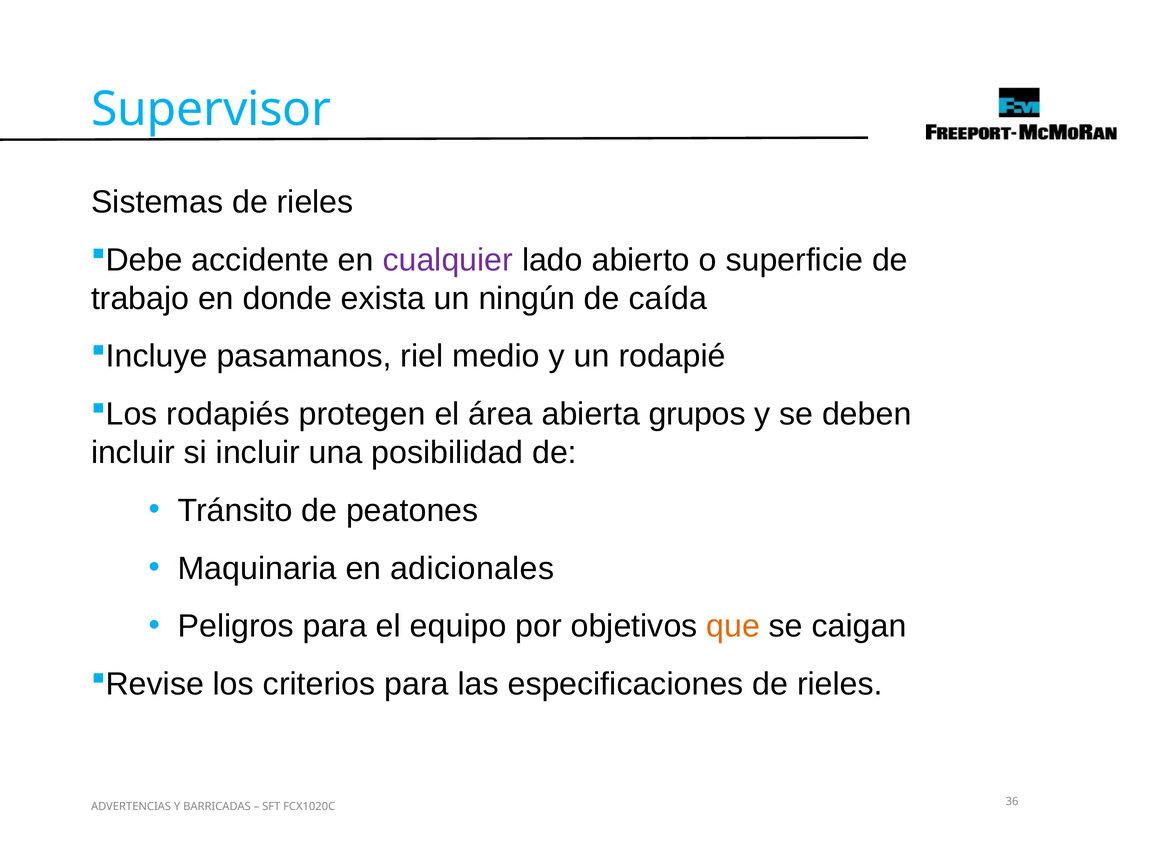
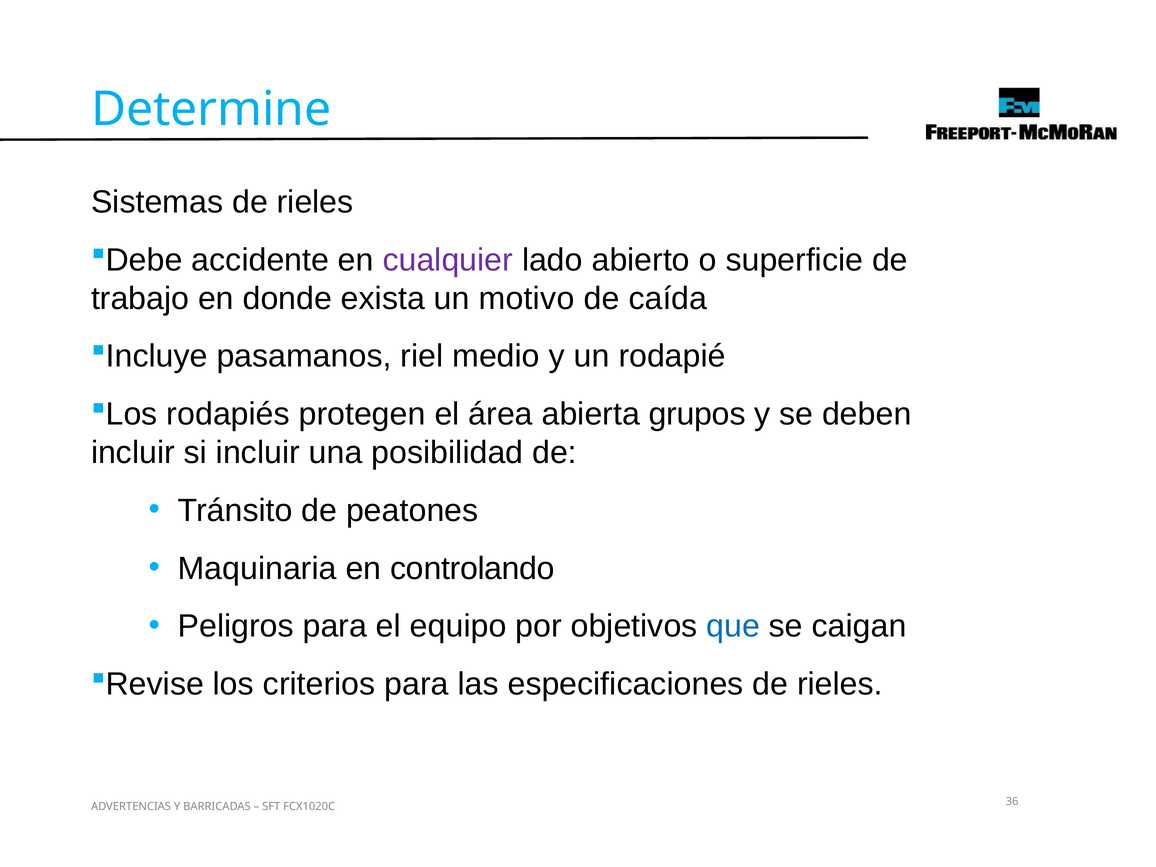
Supervisor: Supervisor -> Determine (211, 109)
ningún: ningún -> motivo (527, 299)
adicionales: adicionales -> controlando (473, 568)
que colour: orange -> blue (733, 626)
